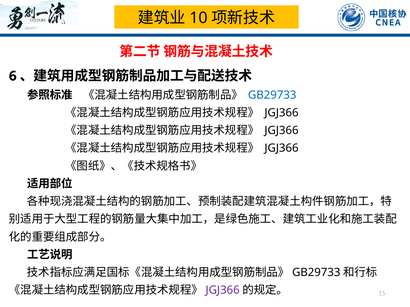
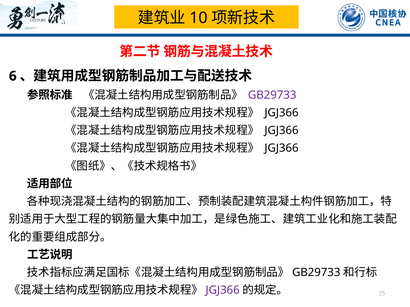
GB29733 colour: blue -> purple (272, 95)
